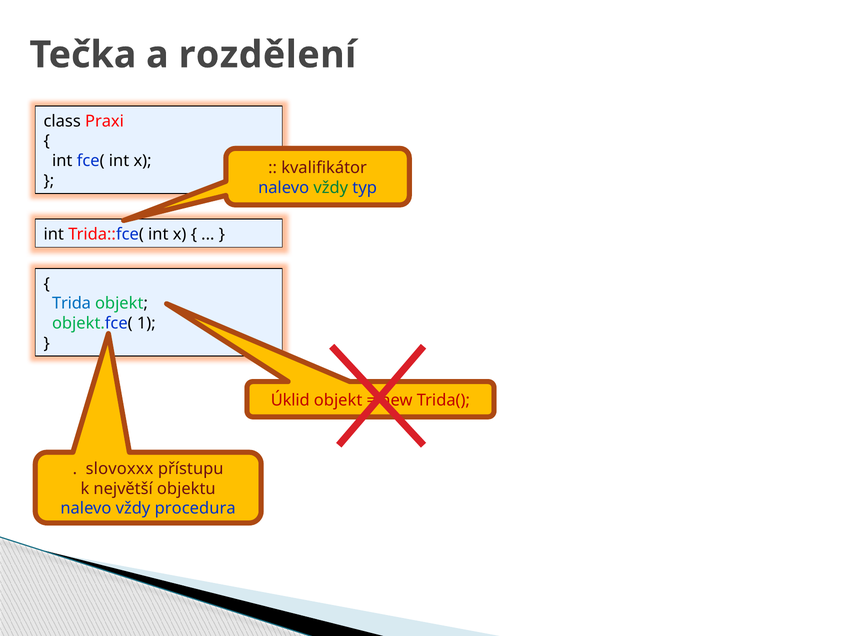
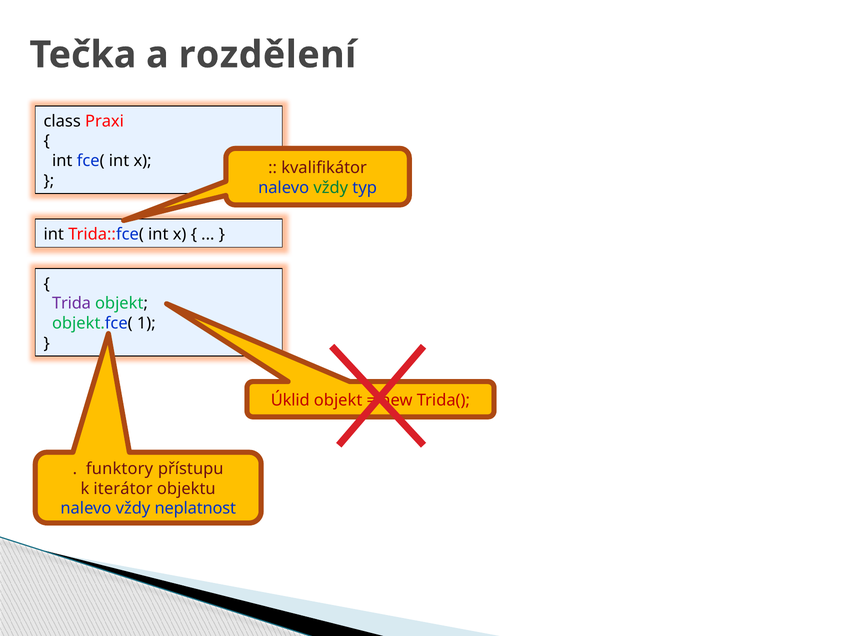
Trida colour: blue -> purple (72, 303)
slovoxxx: slovoxxx -> funktory (120, 468)
největší: největší -> iterátor (123, 488)
procedura: procedura -> neplatnost (195, 508)
